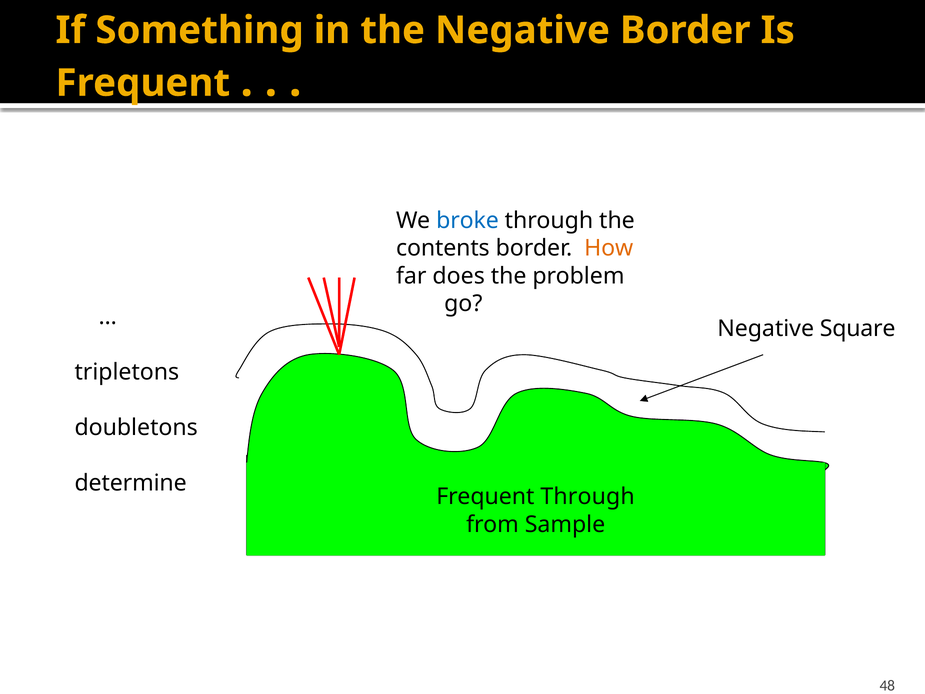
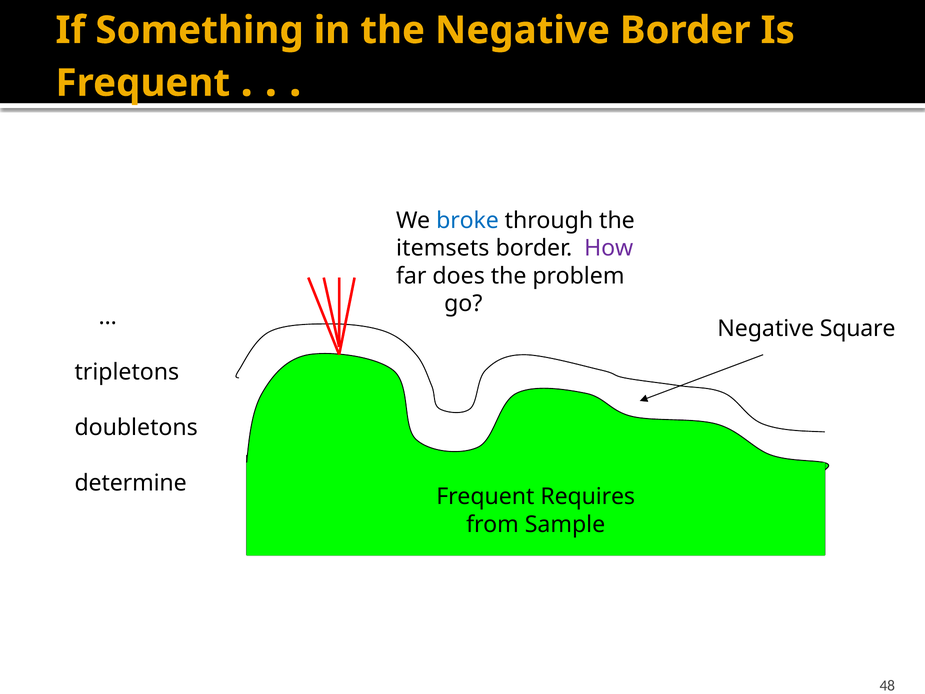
contents: contents -> itemsets (443, 248)
How colour: orange -> purple (609, 248)
Frequent Through: Through -> Requires (588, 496)
